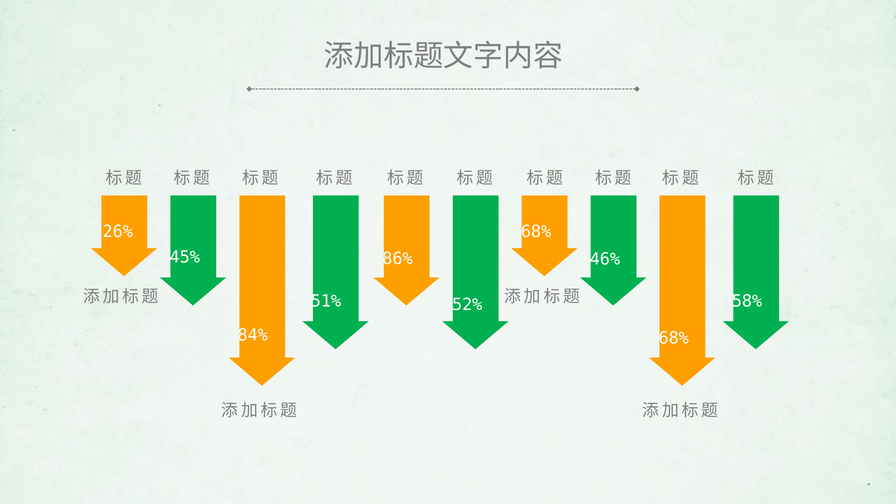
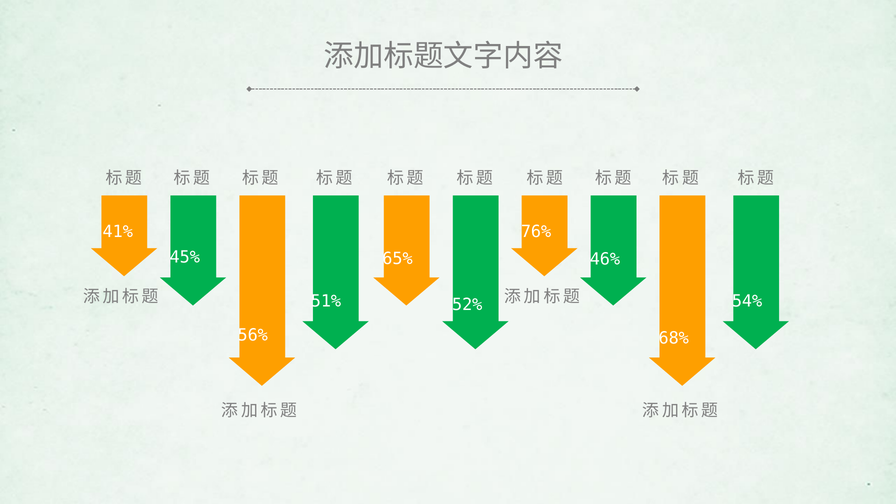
26%: 26% -> 41% (118, 232)
68%: 68% -> 76% (536, 232)
86%: 86% -> 65% (398, 259)
58%: 58% -> 54% (747, 301)
84%: 84% -> 56% (253, 335)
